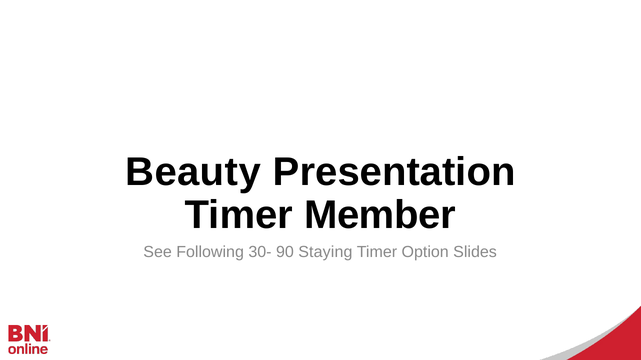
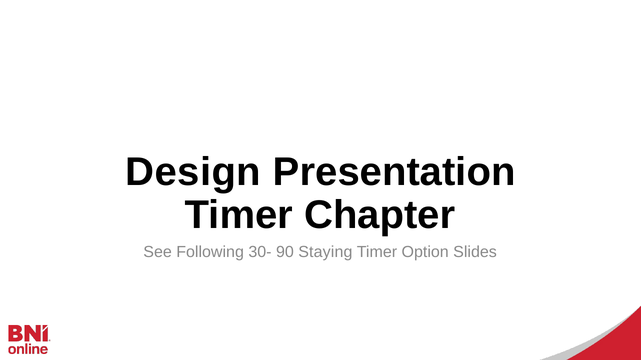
Beauty: Beauty -> Design (193, 172)
Member: Member -> Chapter (380, 216)
